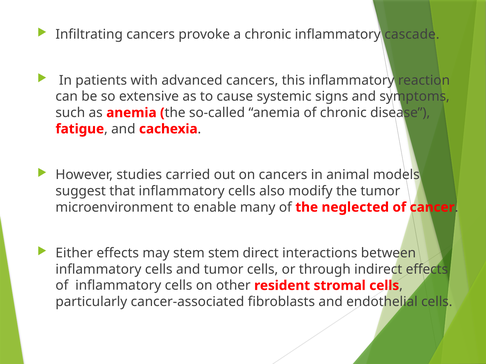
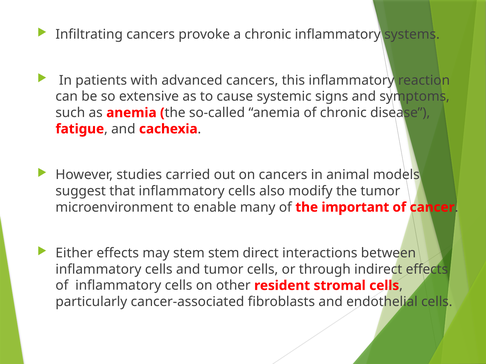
cascade: cascade -> systems (412, 34)
neglected: neglected -> important (355, 208)
